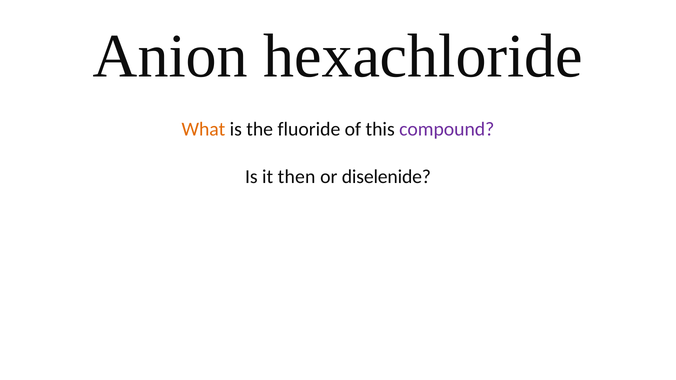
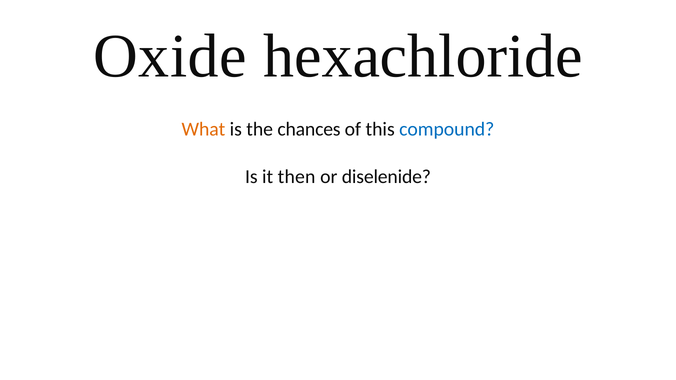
Anion: Anion -> Oxide (170, 56)
fluoride: fluoride -> chances (309, 129)
compound colour: purple -> blue (447, 129)
